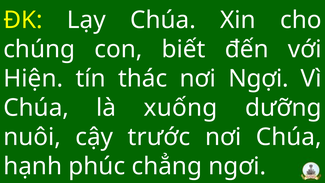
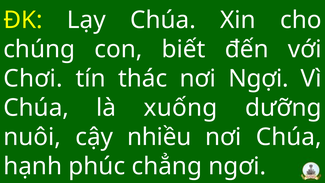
Hiện: Hiện -> Chơi (33, 78)
trước: trước -> nhiều (159, 137)
